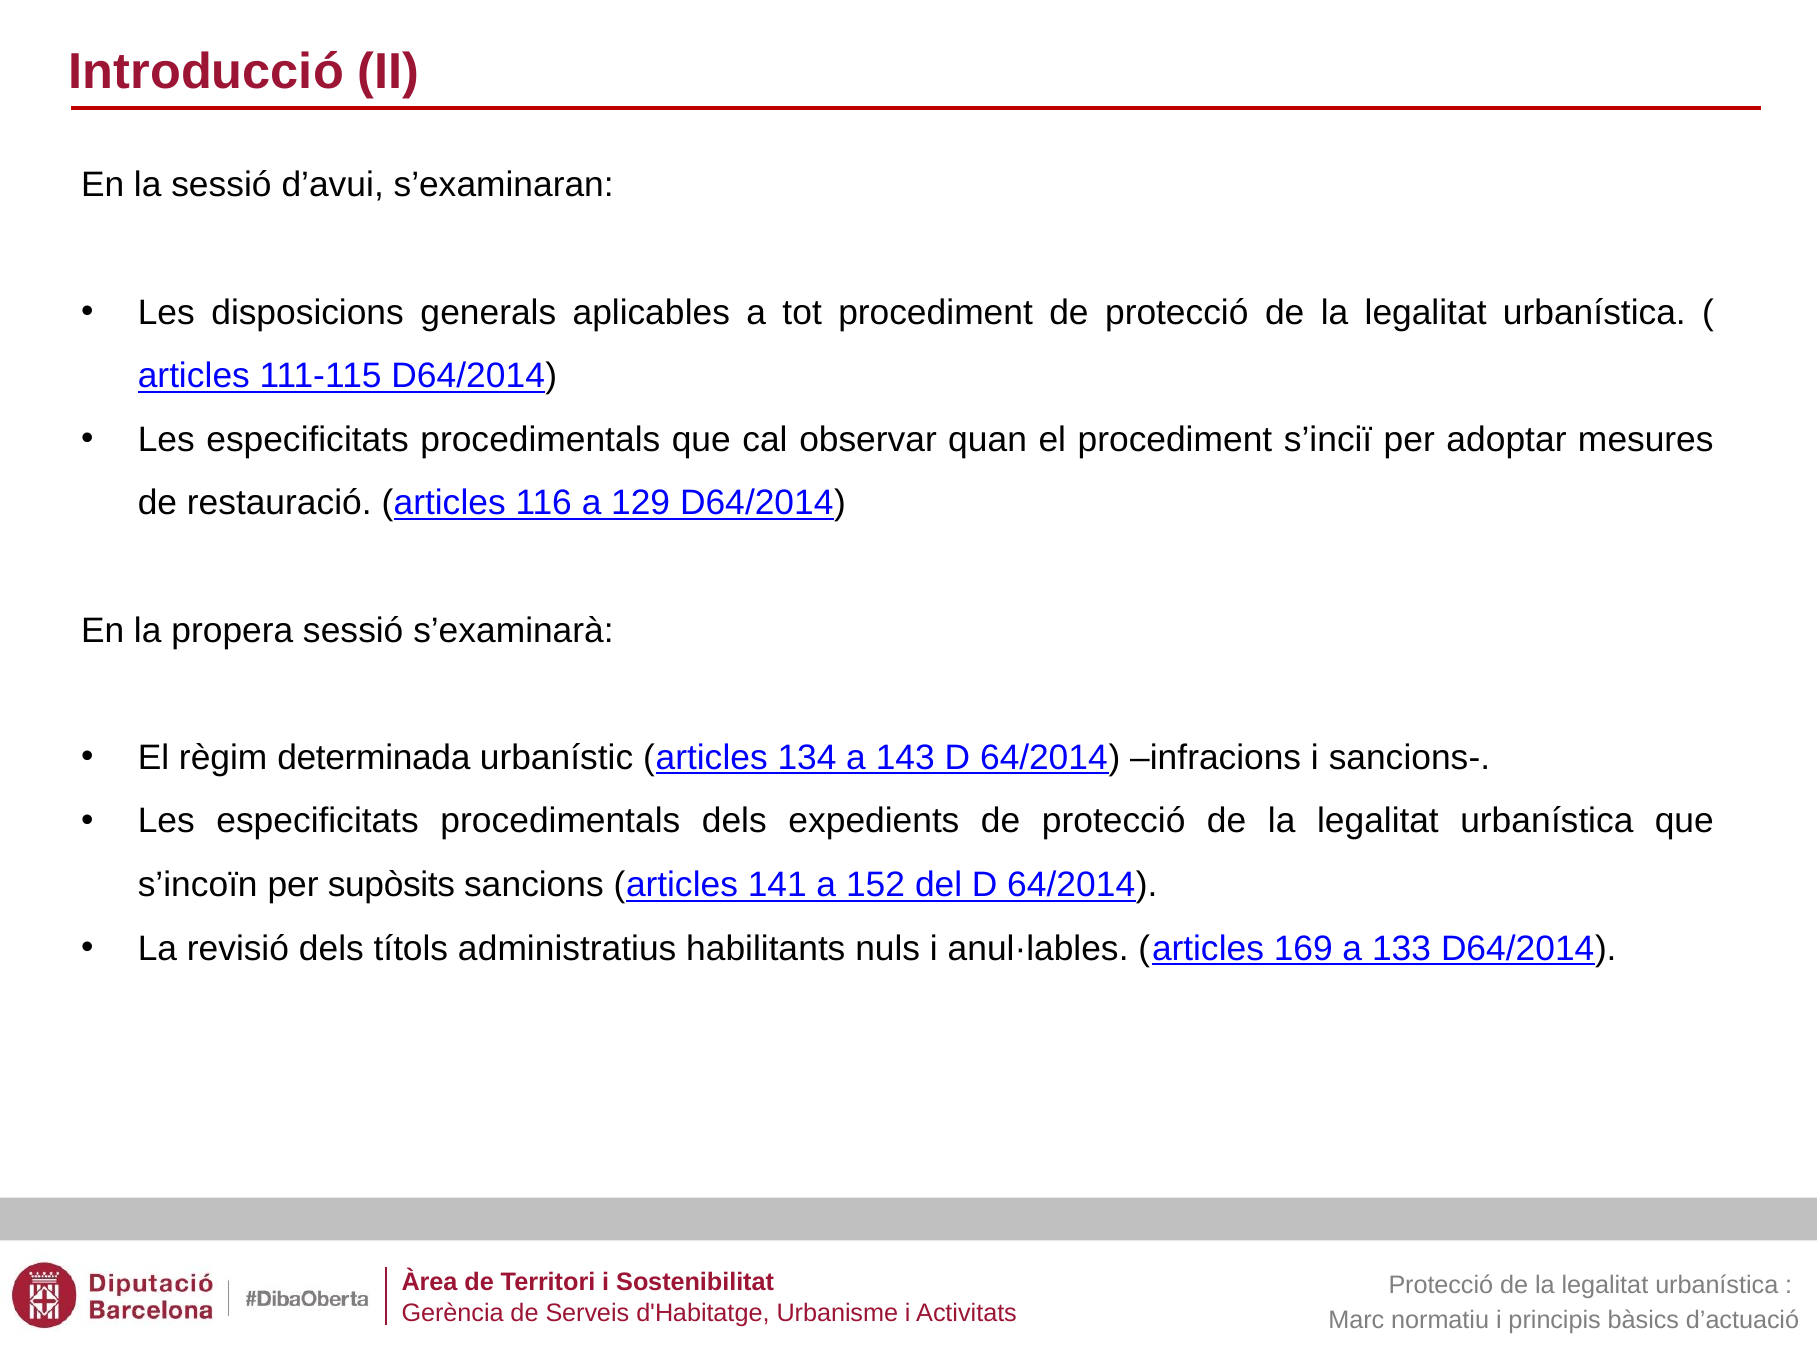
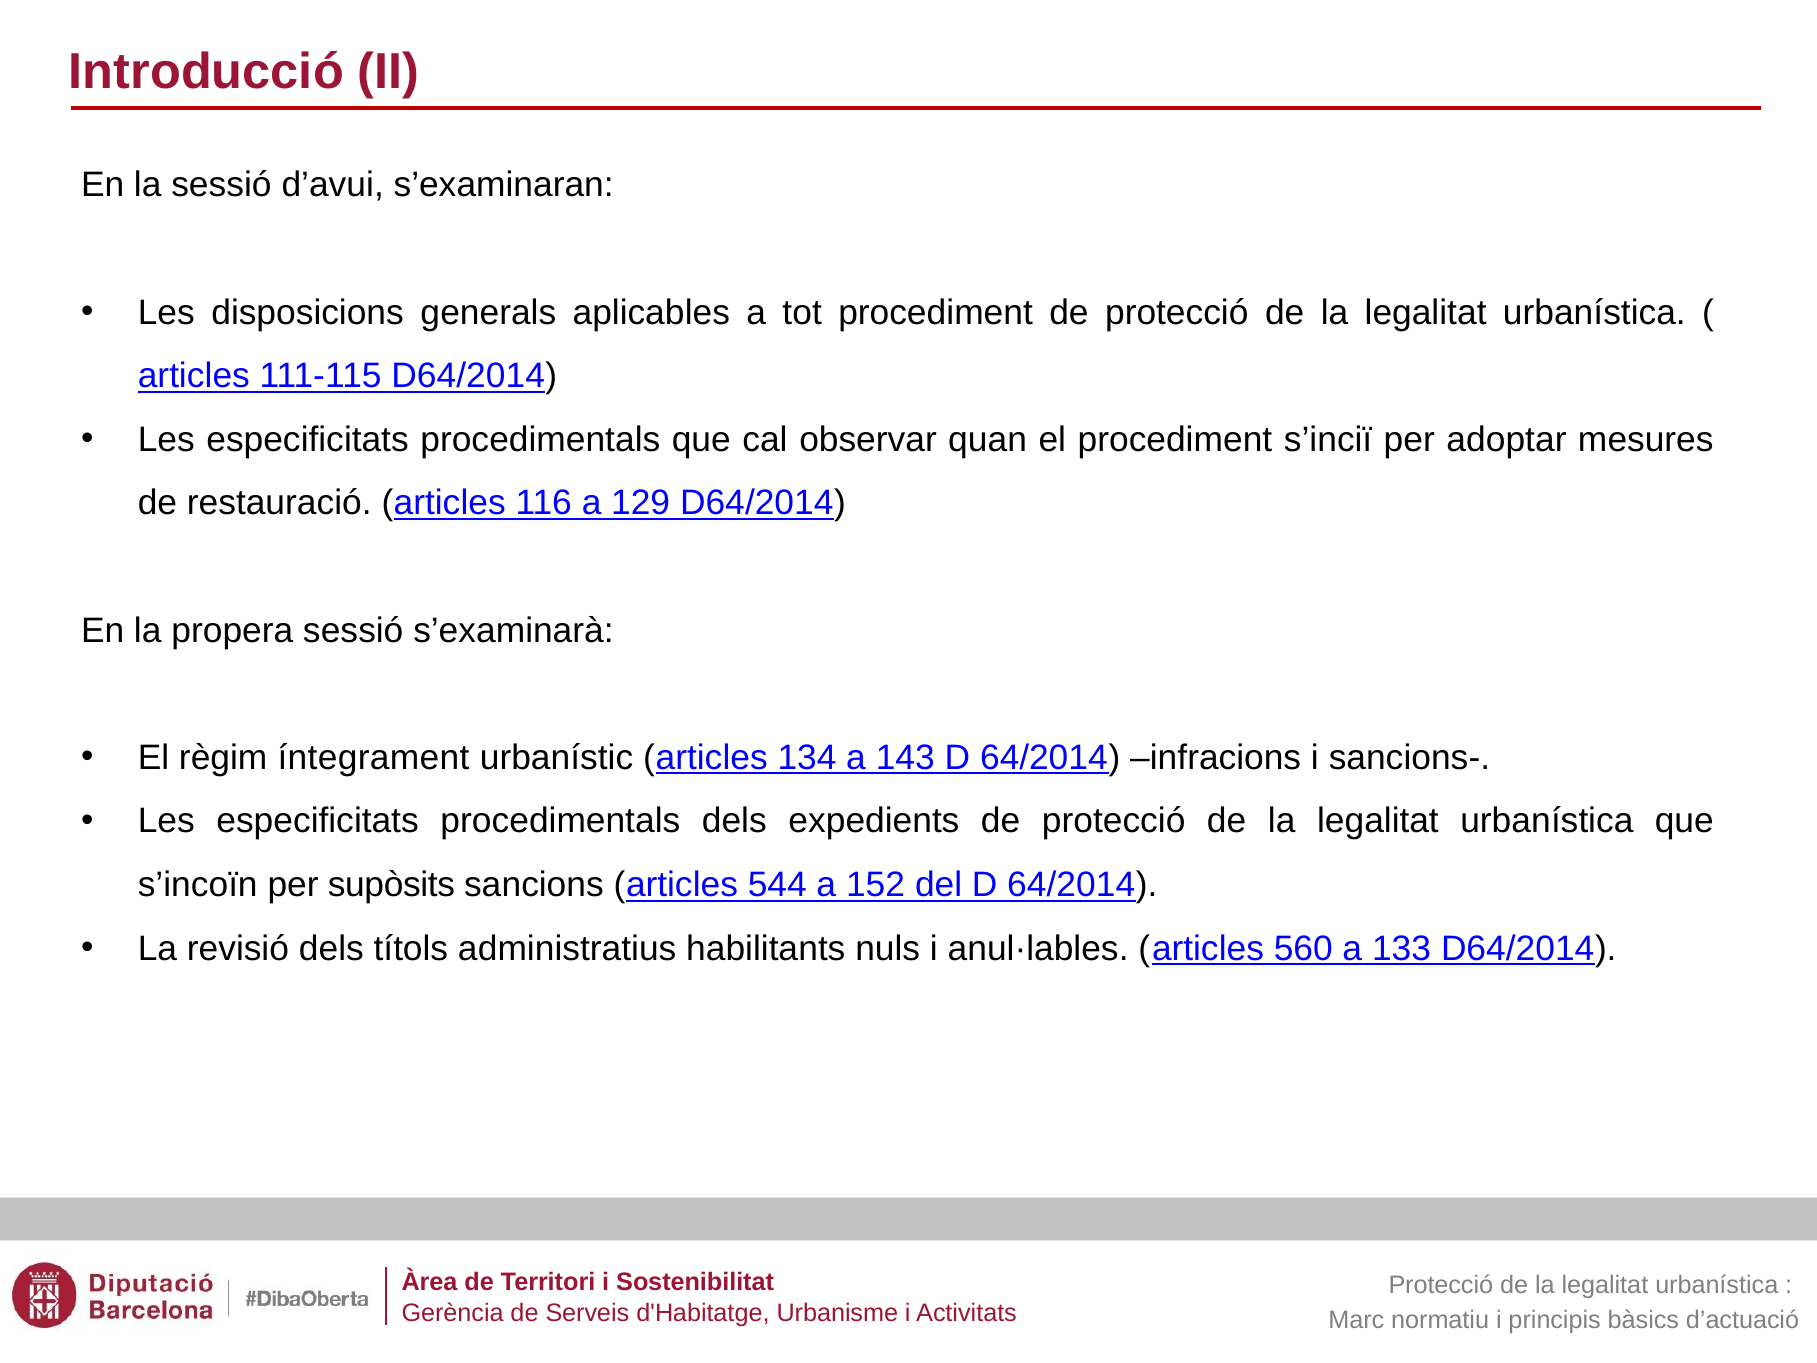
determinada: determinada -> íntegrament (374, 757)
141: 141 -> 544 (777, 885)
169: 169 -> 560 (1303, 948)
